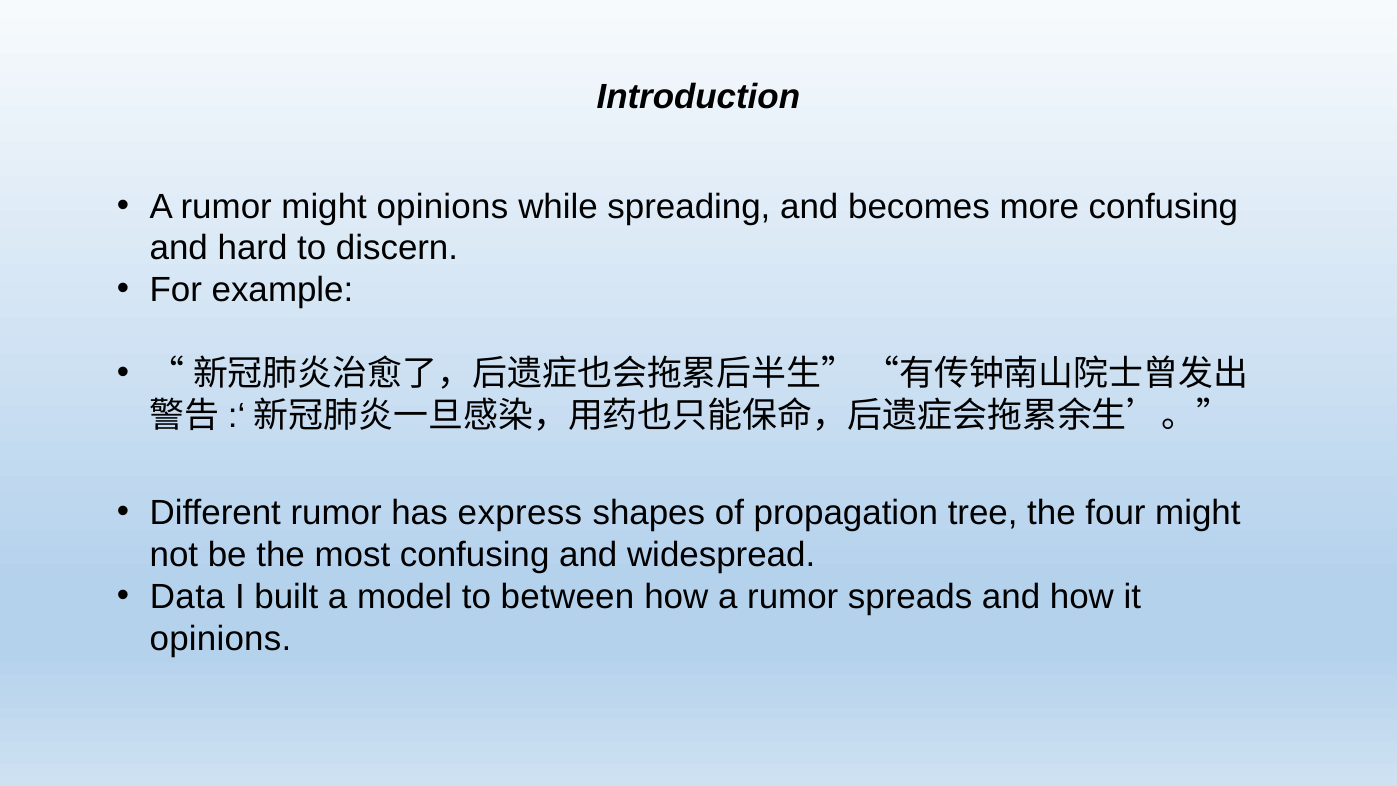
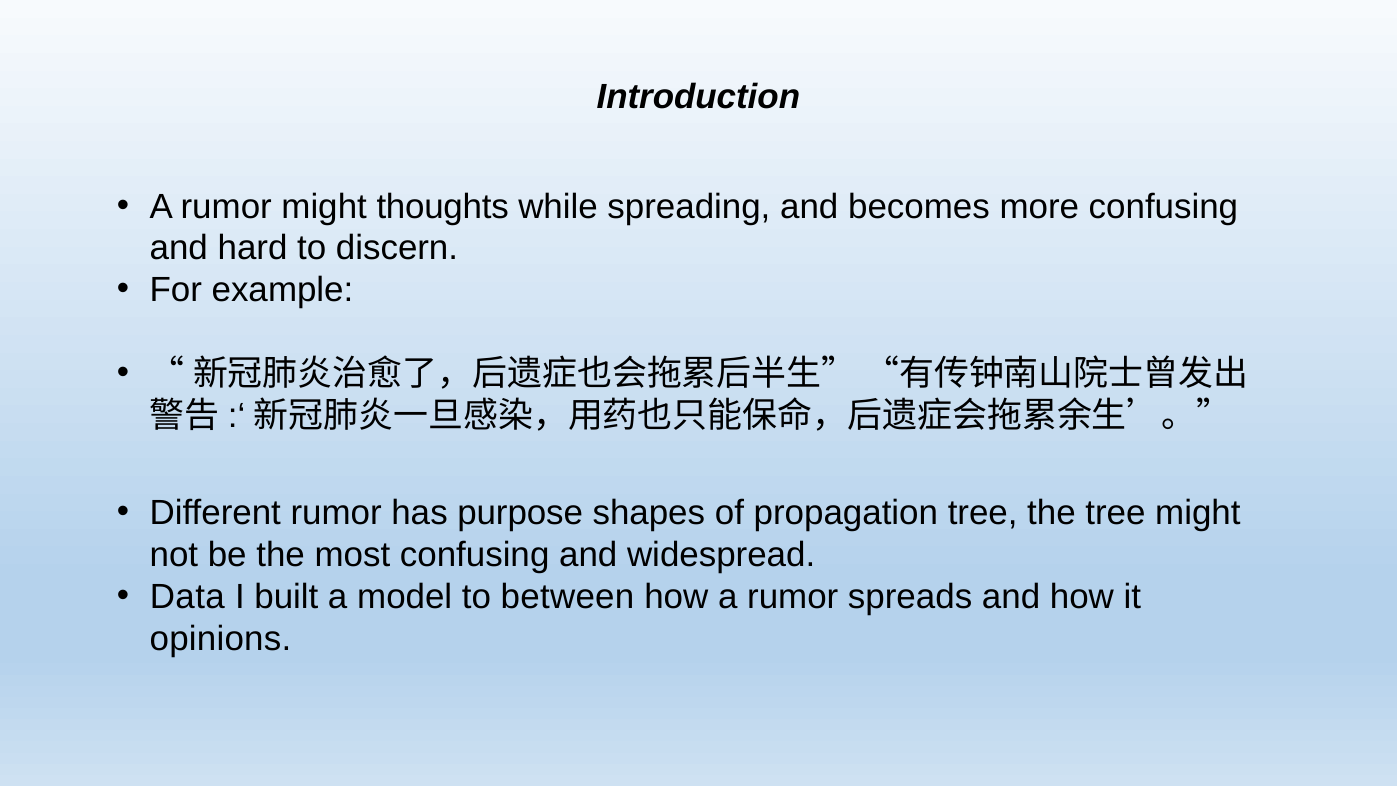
might opinions: opinions -> thoughts (443, 206)
express: express -> purpose (520, 513)
the four: four -> tree (1116, 513)
